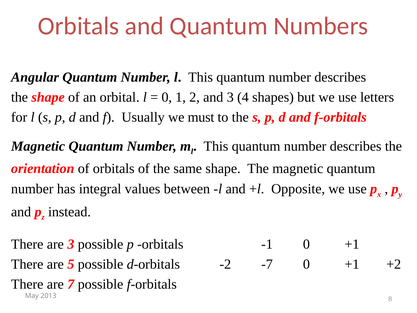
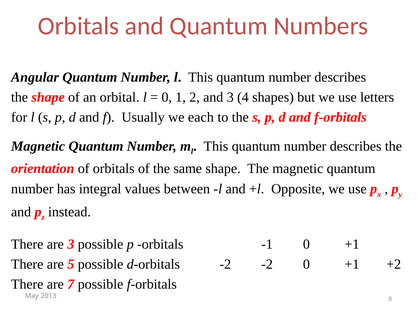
must: must -> each (201, 117)
-2 -7: -7 -> -2 (267, 264)
